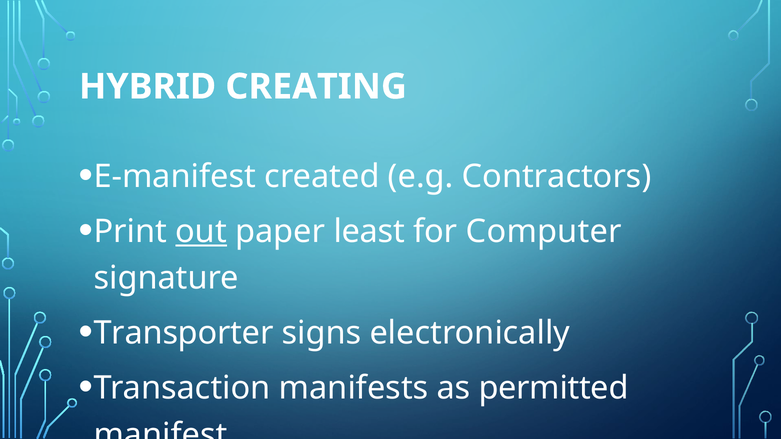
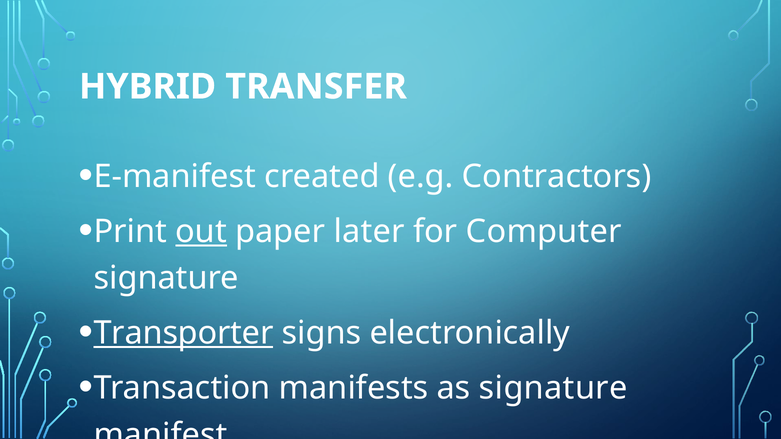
CREATING: CREATING -> TRANSFER (316, 87)
least: least -> later (369, 232)
Transporter underline: none -> present (184, 333)
as permitted: permitted -> signature (553, 388)
